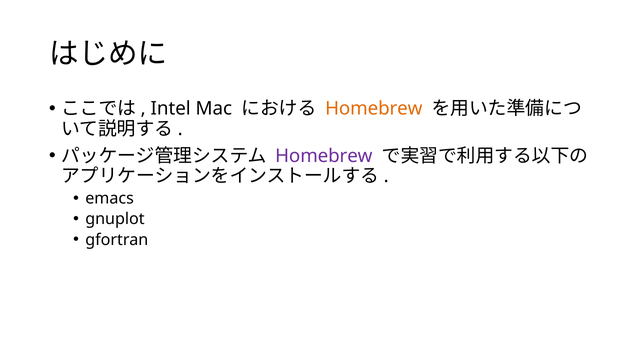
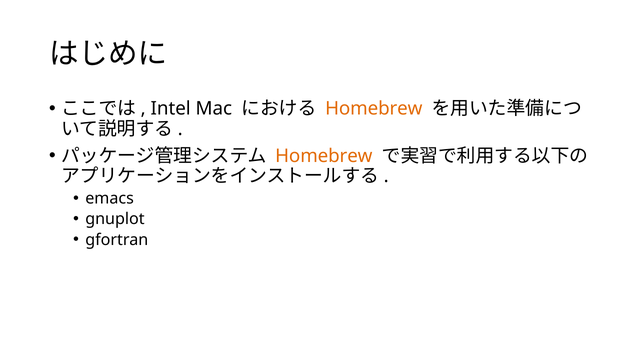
Homebrew colour: purple -> orange (324, 156)
